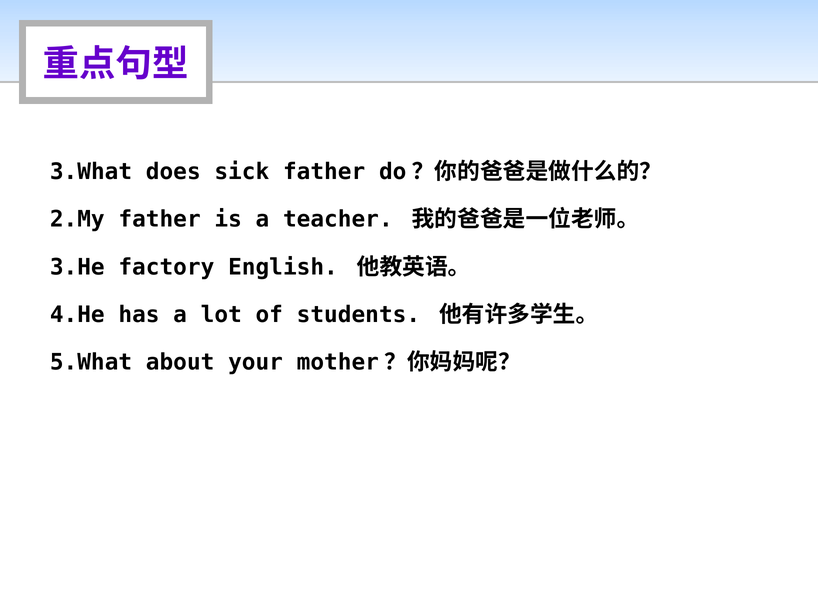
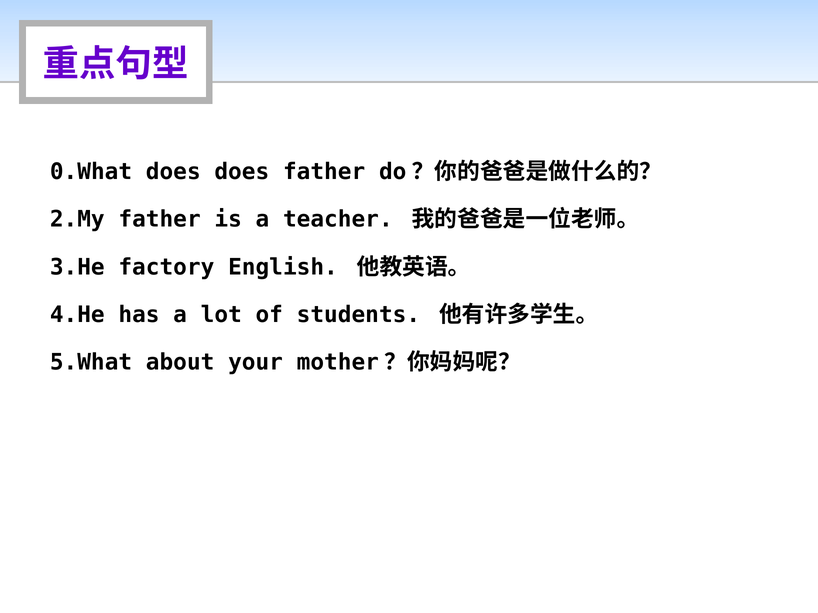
3.What: 3.What -> 0.What (91, 172)
does sick: sick -> does (242, 172)
